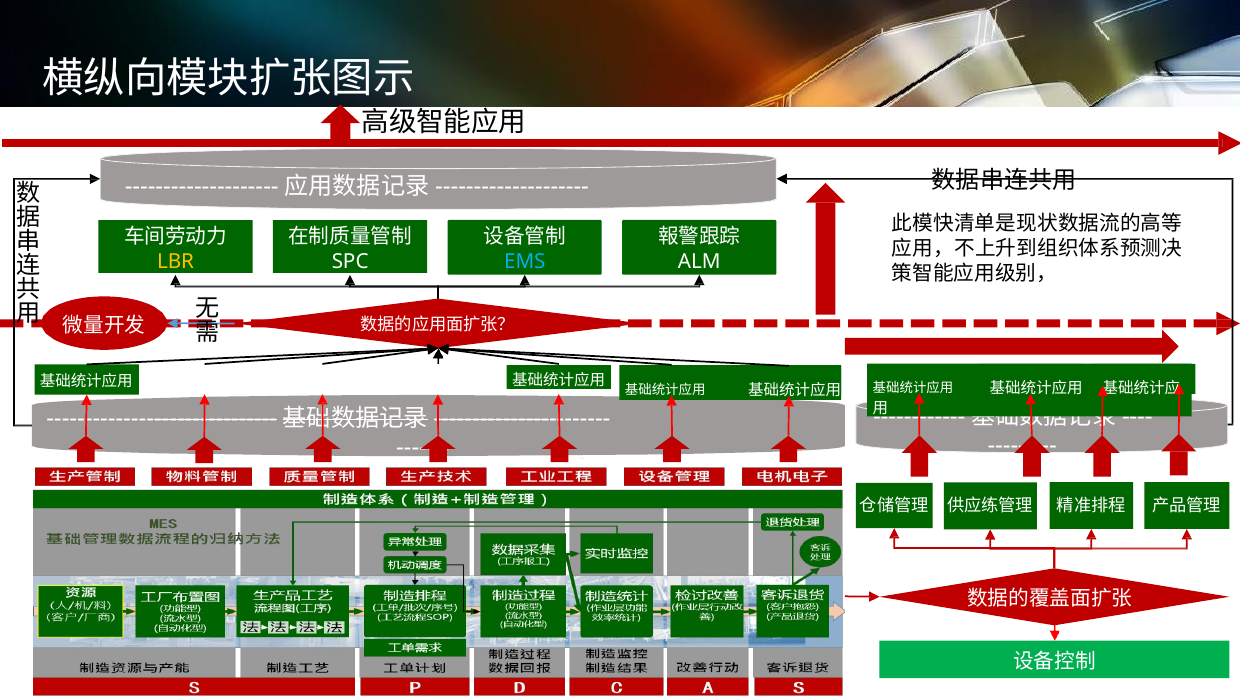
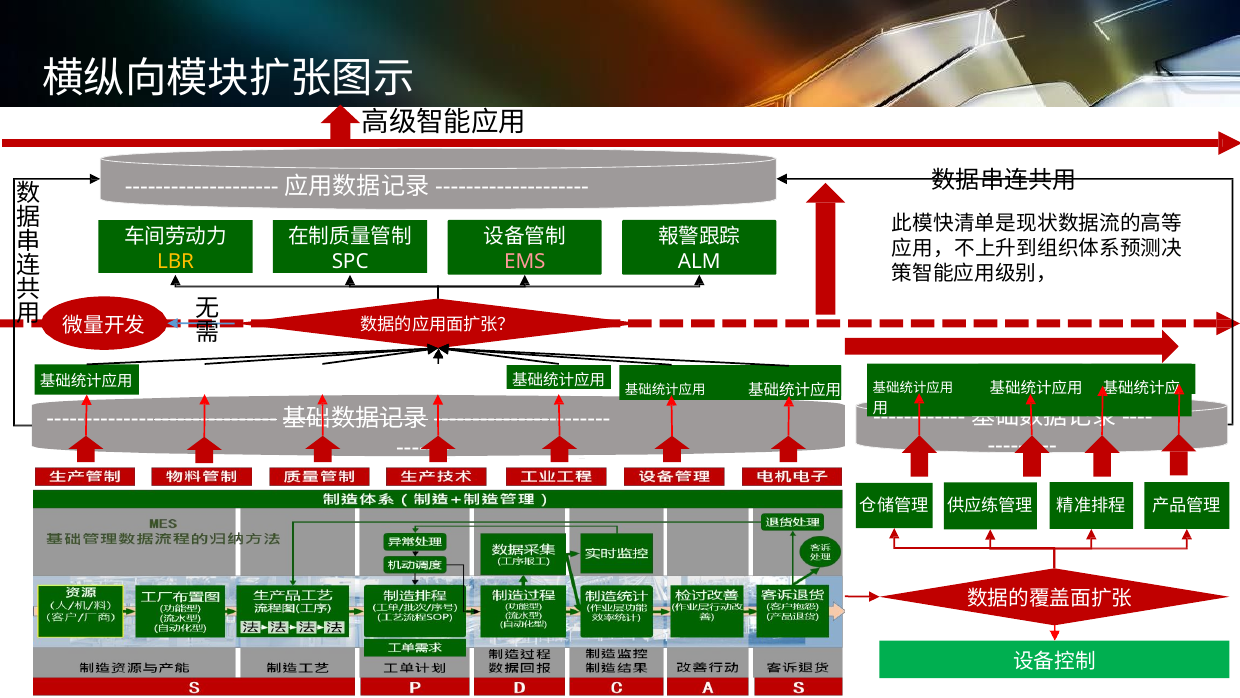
EMS colour: light blue -> pink (525, 262)
